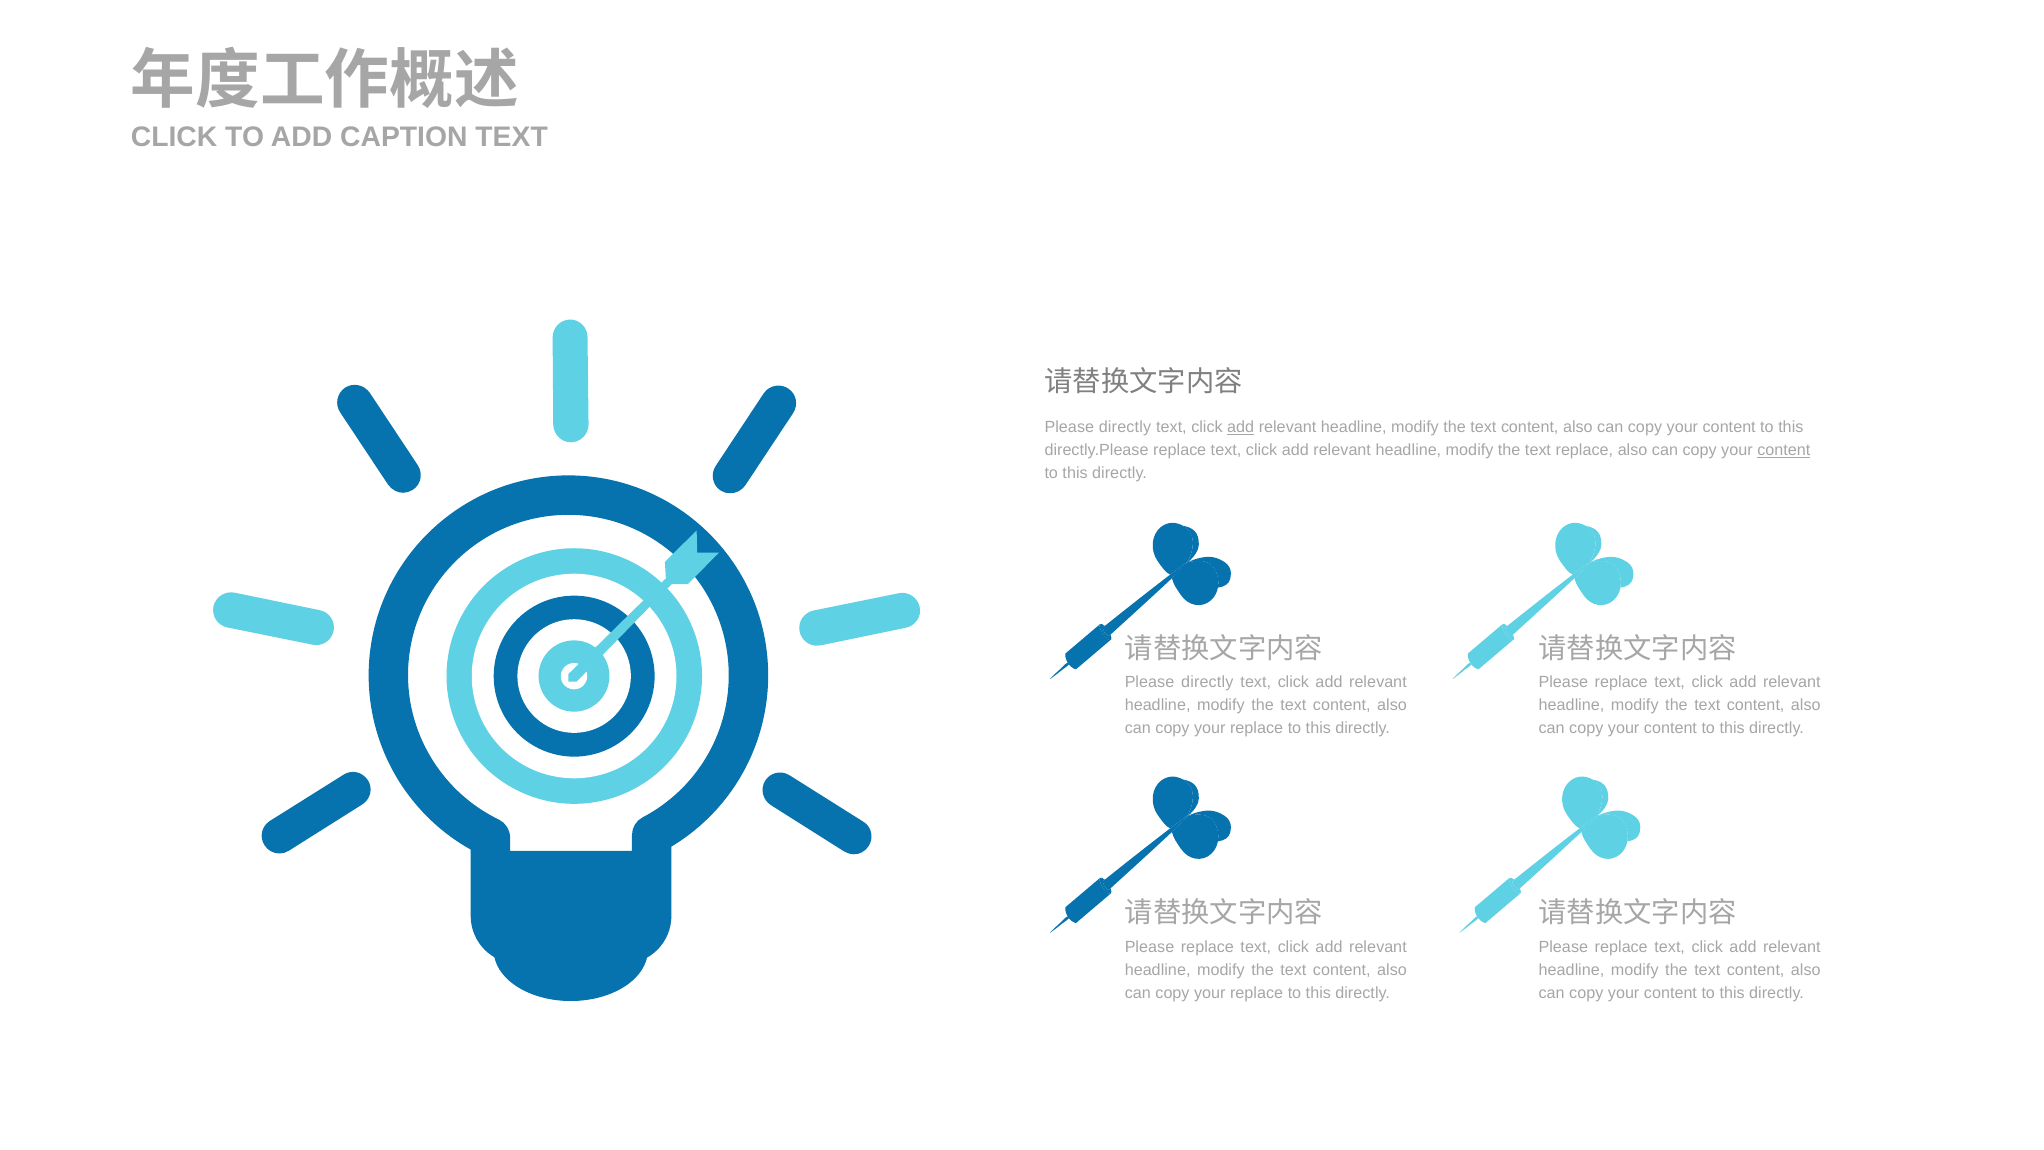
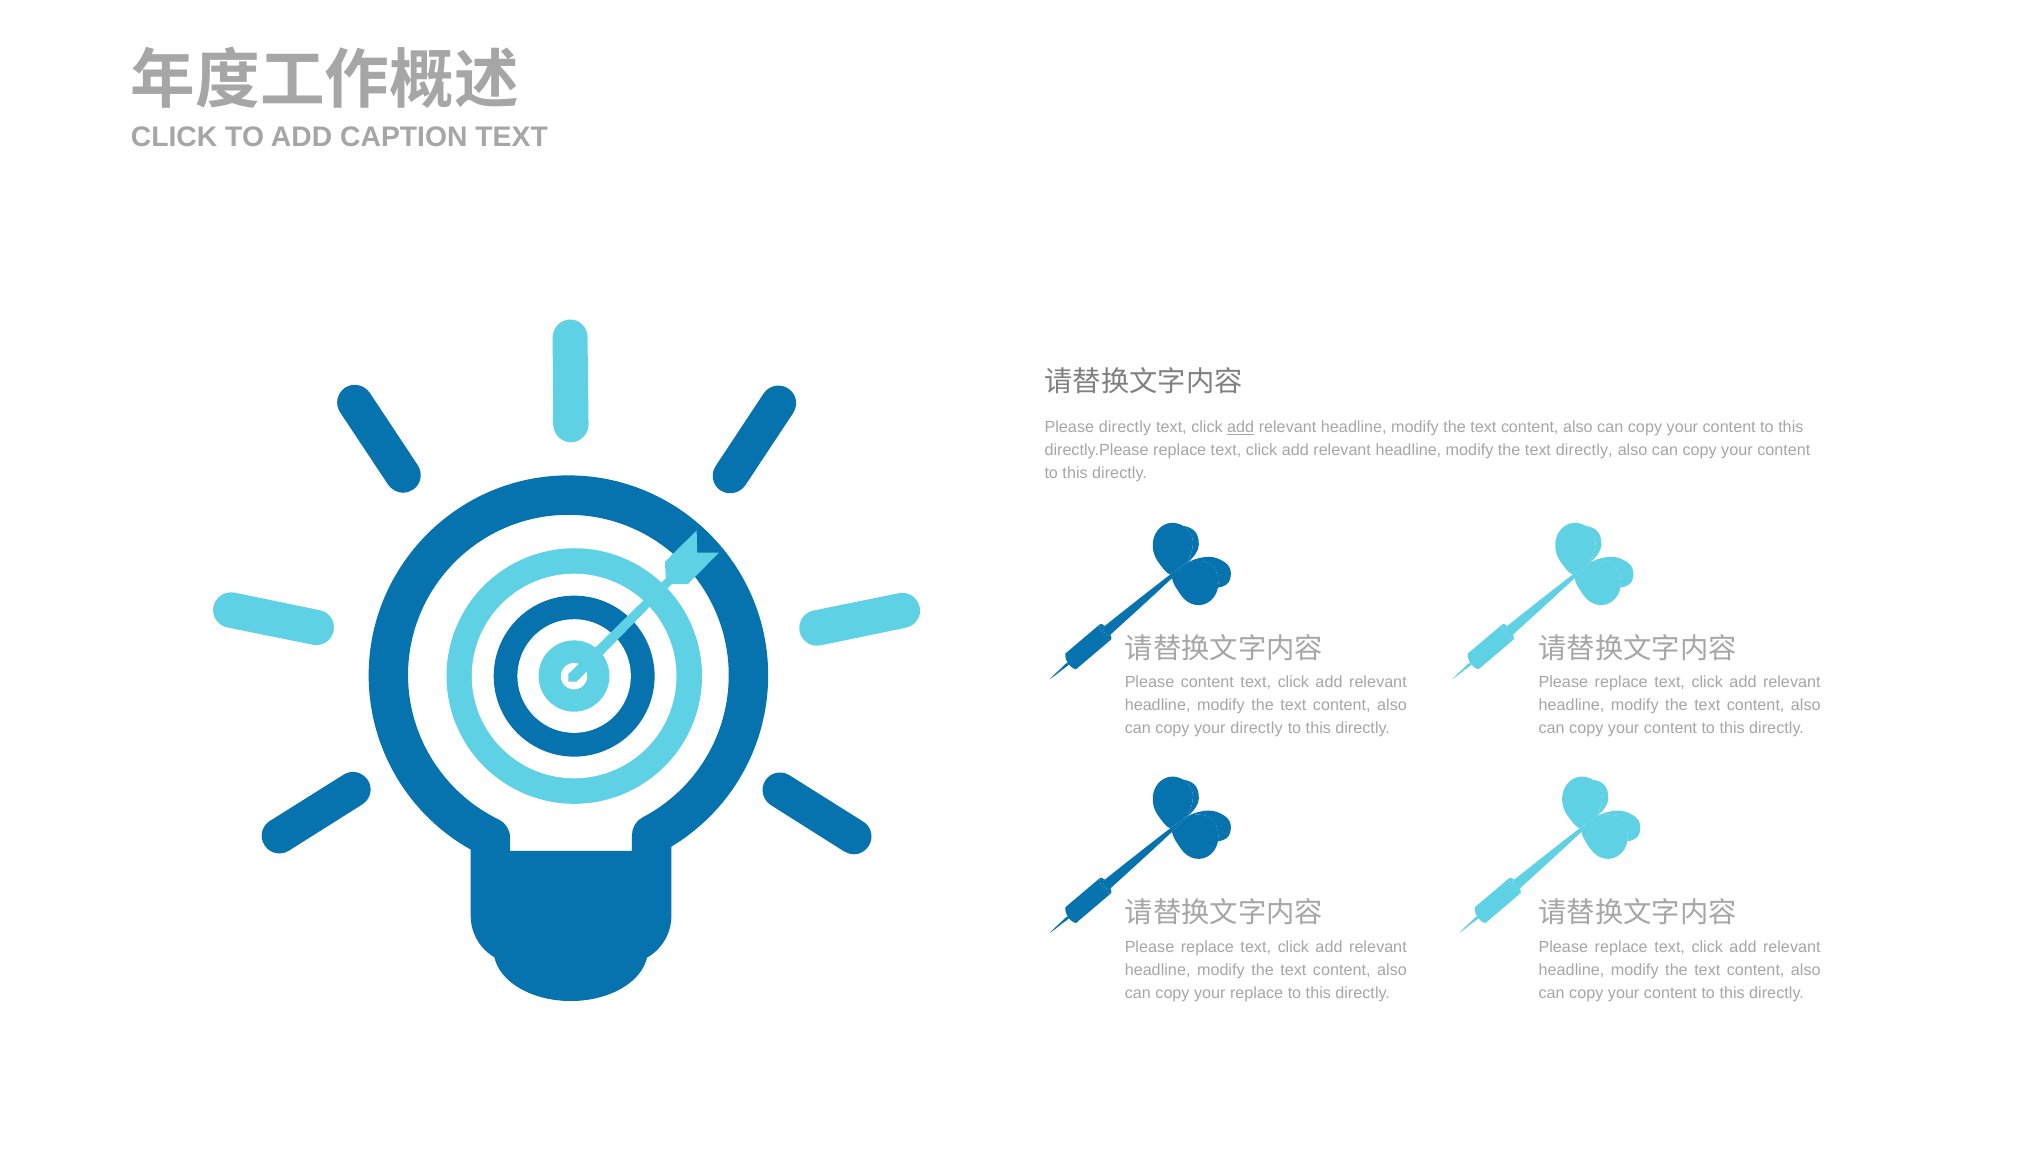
text replace: replace -> directly (1584, 450)
content underline: present -> none (1784, 450)
directly: directly -> content (1207, 682)
replace: replace -> directly (1257, 728)
